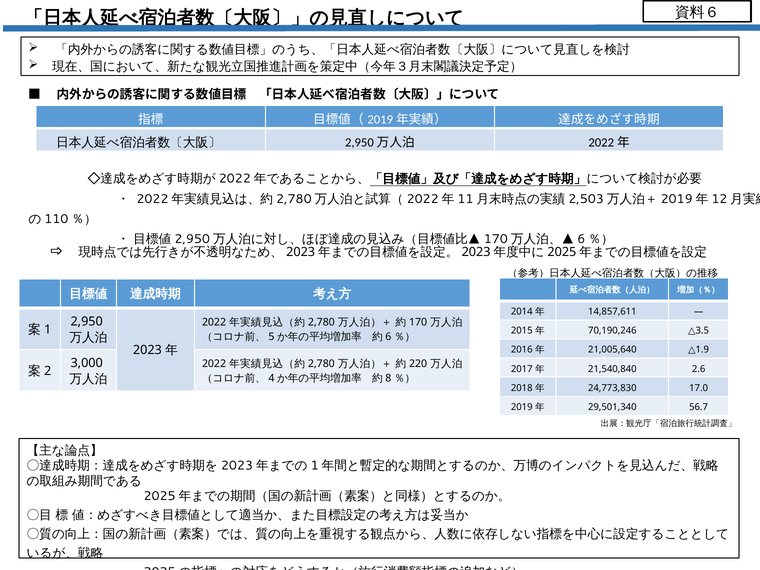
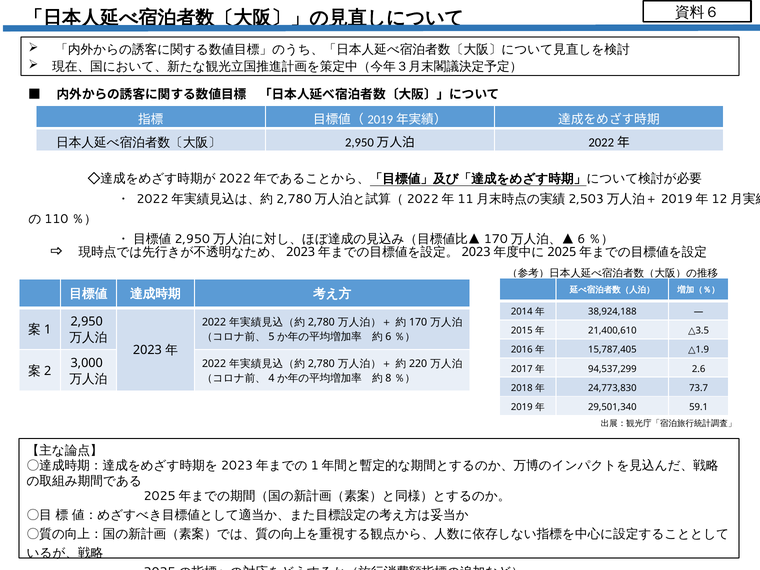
14,857,611: 14,857,611 -> 38,924,188 (612, 312)
70,190,246: 70,190,246 -> 21,400,610 (612, 331)
21,005,640: 21,005,640 -> 15,787,405 (612, 350)
21,540,840: 21,540,840 -> 94,537,299 (612, 369)
17.0: 17.0 -> 73.7 (699, 388)
56.7: 56.7 -> 59.1 (699, 407)
